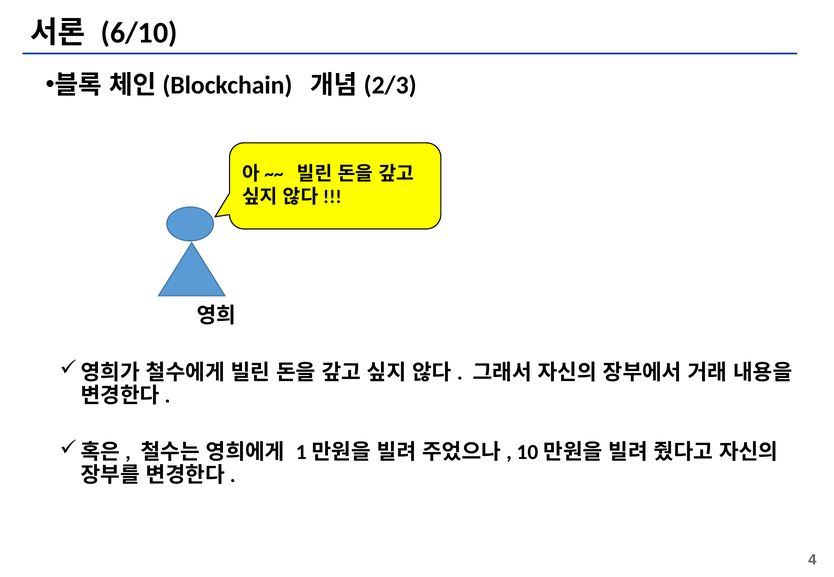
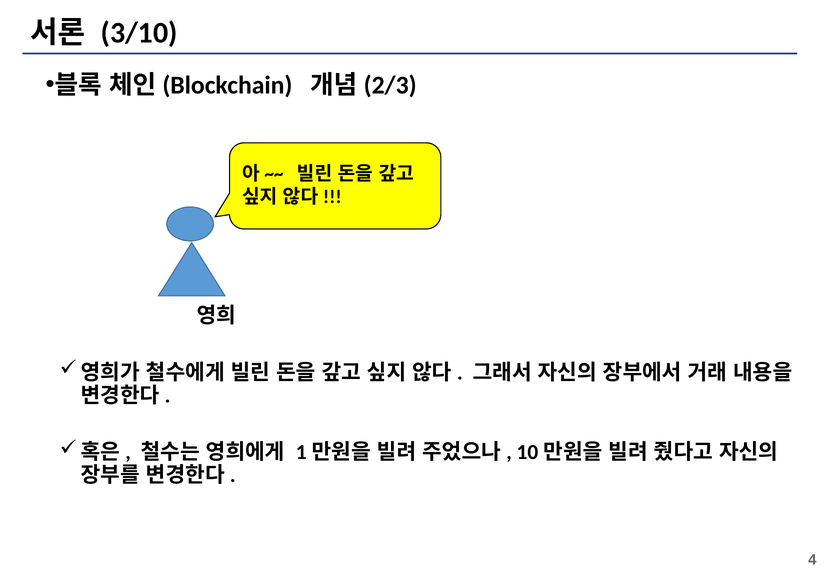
6/10: 6/10 -> 3/10 (139, 33)
